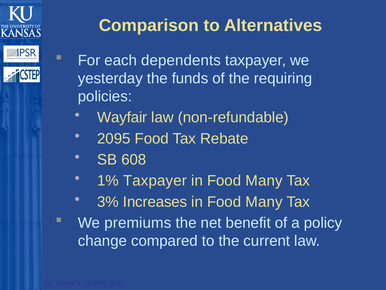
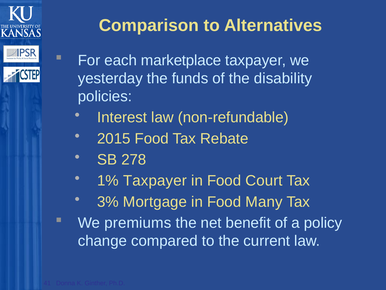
dependents: dependents -> marketplace (181, 60)
requiring: requiring -> disability (283, 78)
Wayfair: Wayfair -> Interest (122, 117)
2095: 2095 -> 2015 (114, 138)
608: 608 -> 278 (134, 159)
Many: Many -> Court (264, 180)
Increases: Increases -> Mortgage (155, 201)
